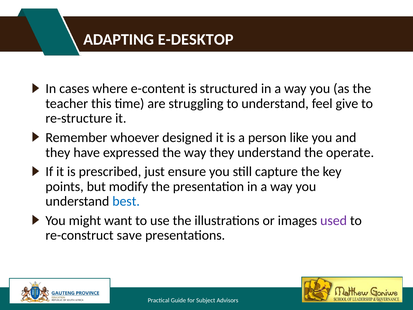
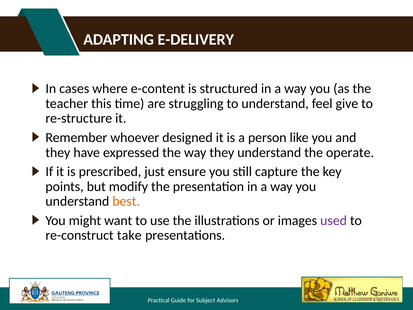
E-DESKTOP: E-DESKTOP -> E-DELIVERY (196, 39)
best colour: blue -> orange (126, 201)
save: save -> take (129, 235)
